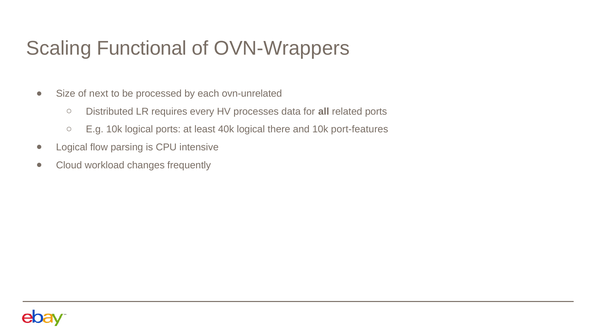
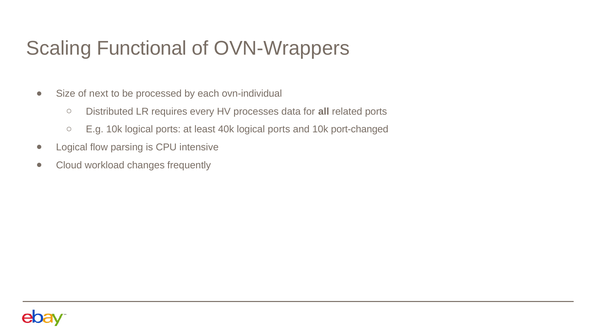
ovn-unrelated: ovn-unrelated -> ovn-individual (252, 94)
40k logical there: there -> ports (279, 129)
port-features: port-features -> port-changed (360, 129)
